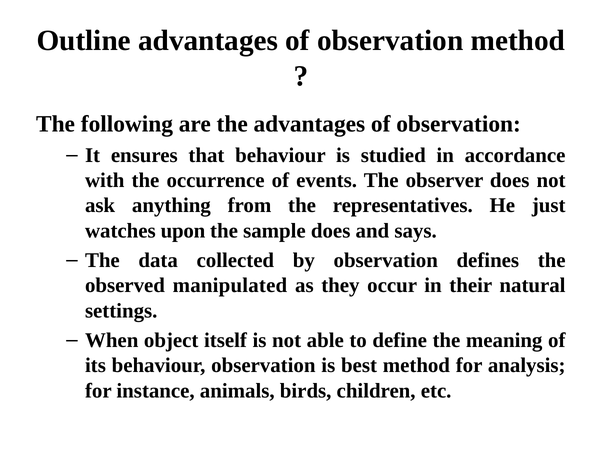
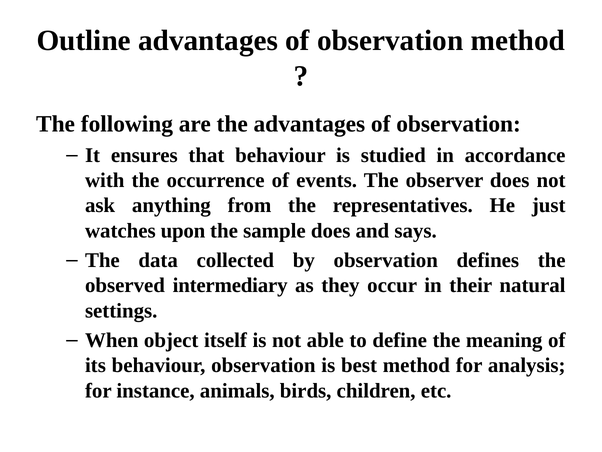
manipulated: manipulated -> intermediary (230, 285)
